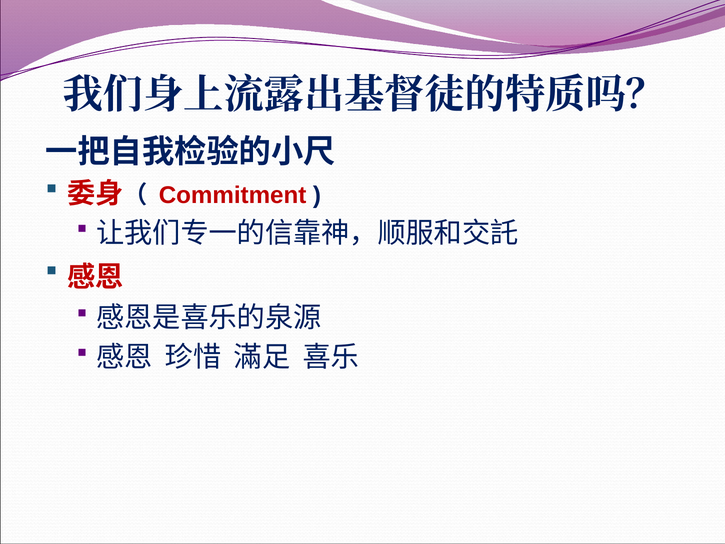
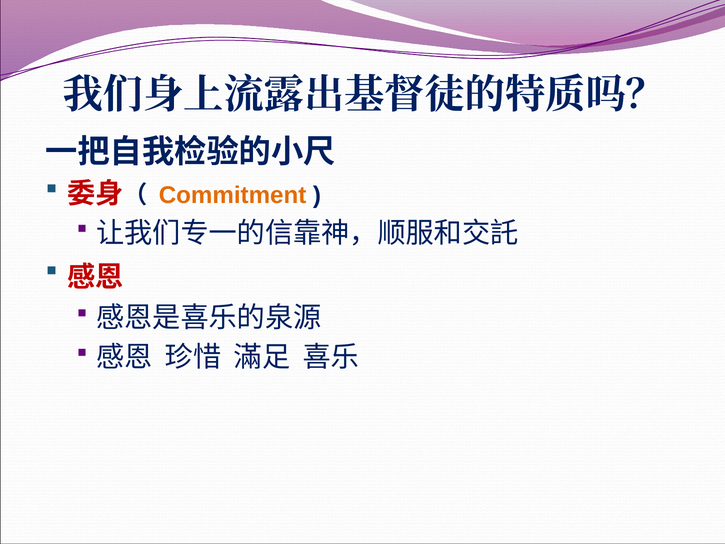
Commitment colour: red -> orange (233, 195)
